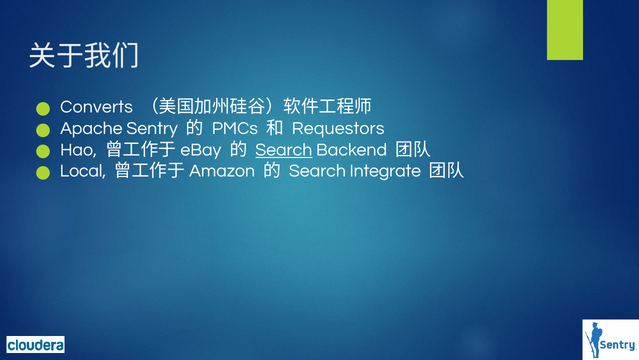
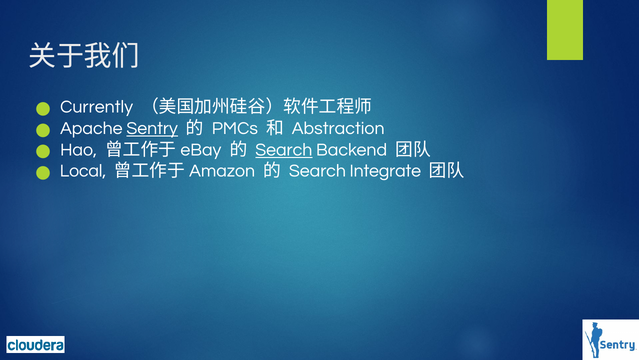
Converts: Converts -> Currently (97, 107)
Sentry underline: none -> present (152, 128)
Requestors: Requestors -> Abstraction (338, 128)
